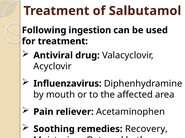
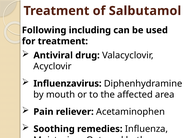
ingestion: ingestion -> including (90, 30)
Recovery: Recovery -> Influenza (146, 130)
